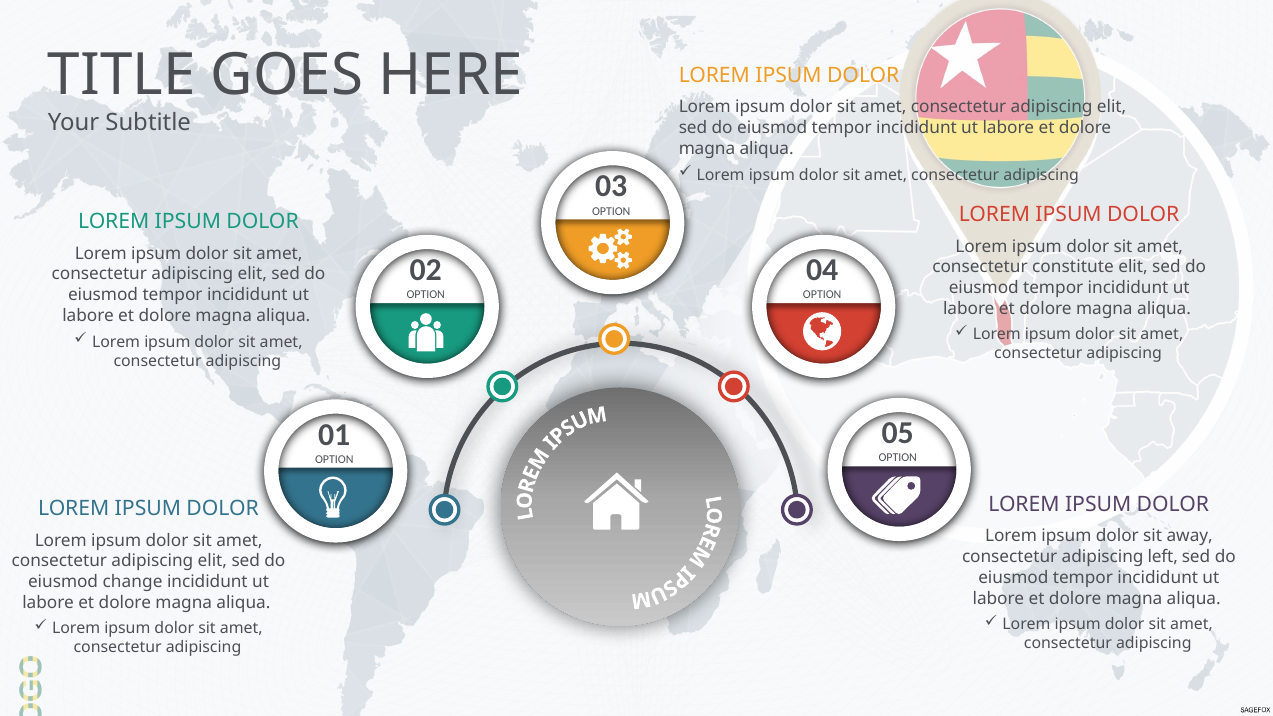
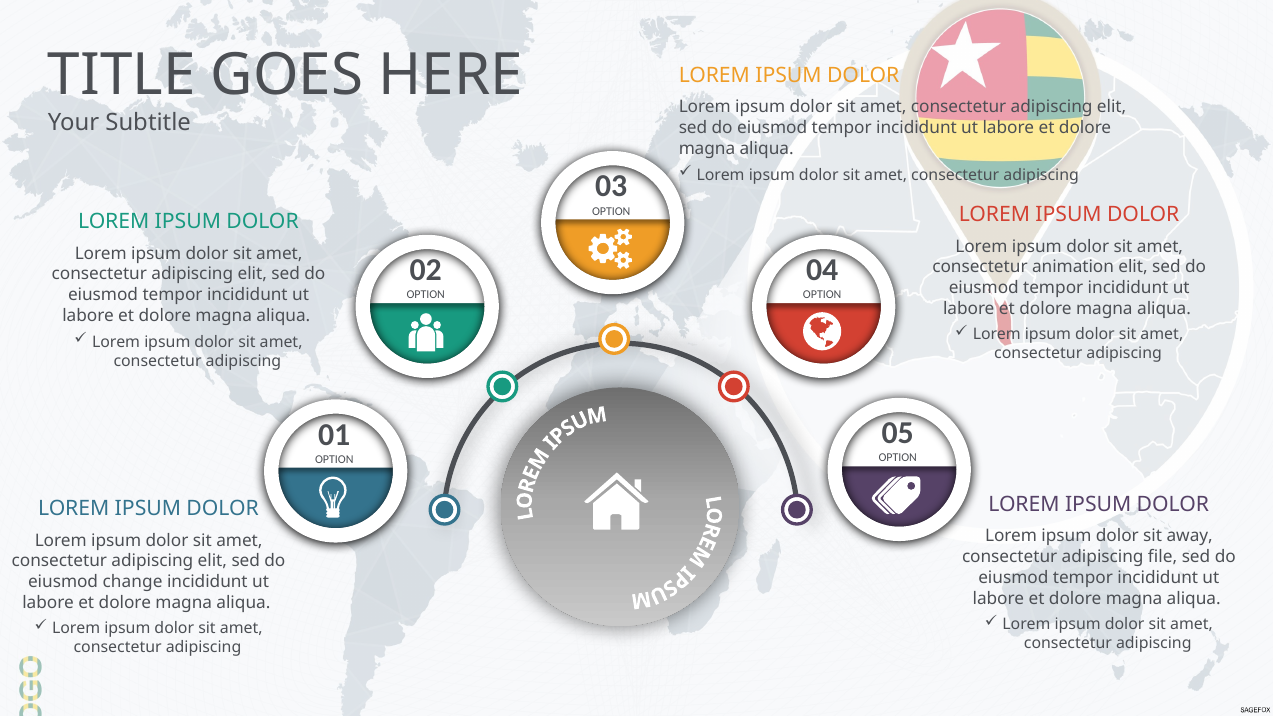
constitute: constitute -> animation (1073, 267)
left: left -> file (1163, 557)
